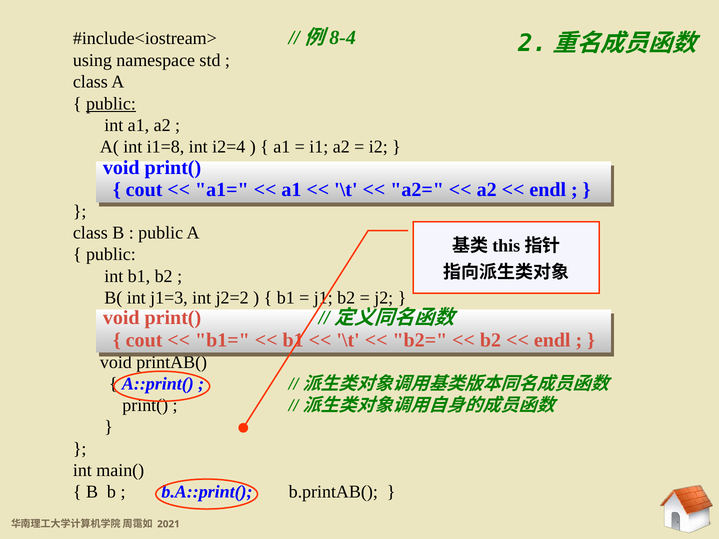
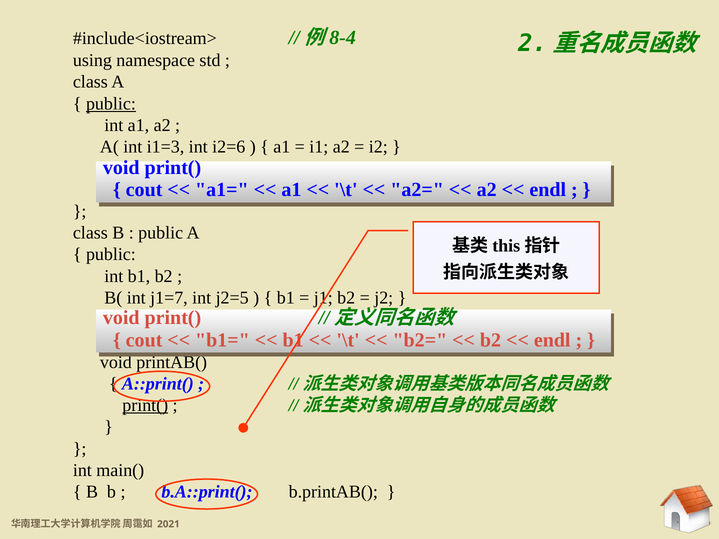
i1=8: i1=8 -> i1=3 (166, 147)
i2=4: i2=4 -> i2=6 (229, 147)
j1=3: j1=3 -> j1=7 (169, 298)
j2=2: j2=2 -> j2=5 (232, 298)
print( underline: none -> present (145, 406)
